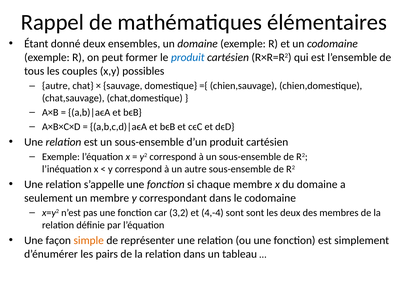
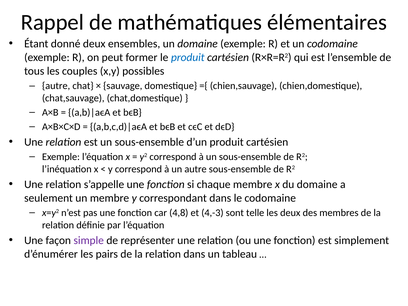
3,2: 3,2 -> 4,8 (179, 213)
4,-4: 4,-4 -> 4,-3 (212, 213)
sont sont: sont -> telle (255, 213)
simple colour: orange -> purple (89, 240)
